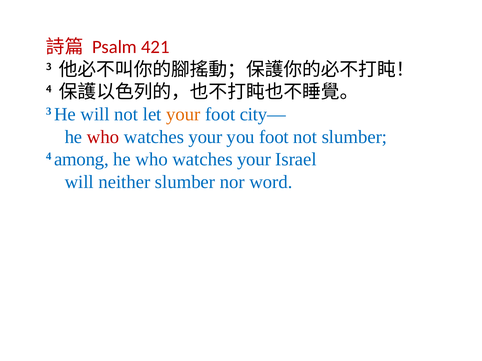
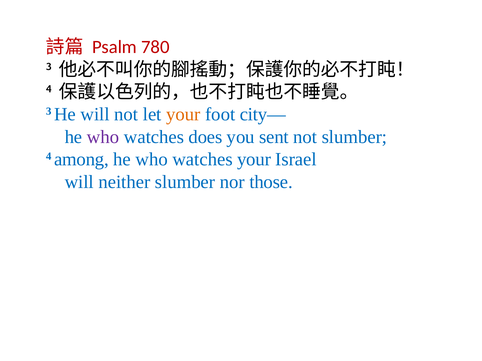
421: 421 -> 780 (155, 47)
who colour: red -> purple (103, 137)
your: your -> does (205, 137)
you foot: foot -> sent (274, 137)
word: word -> those (271, 182)
